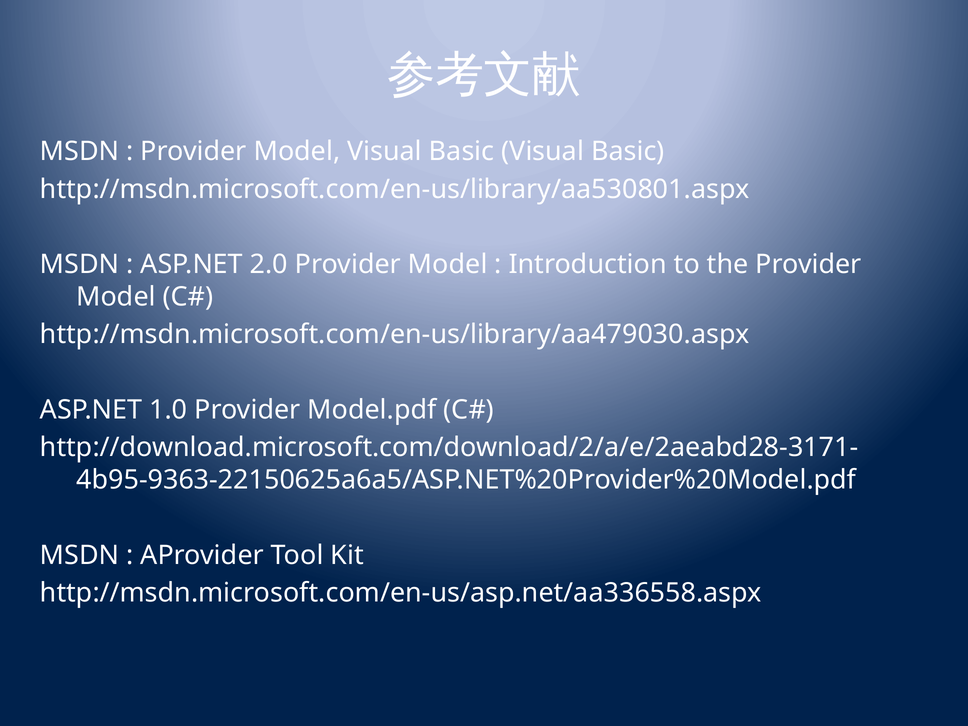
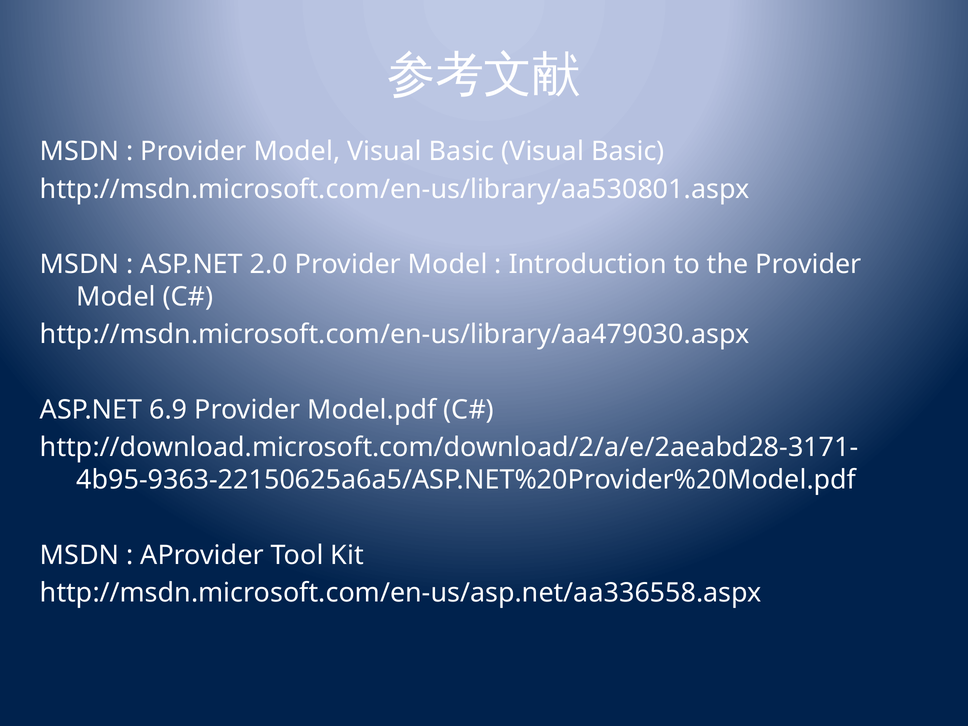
1.0: 1.0 -> 6.9 (168, 410)
